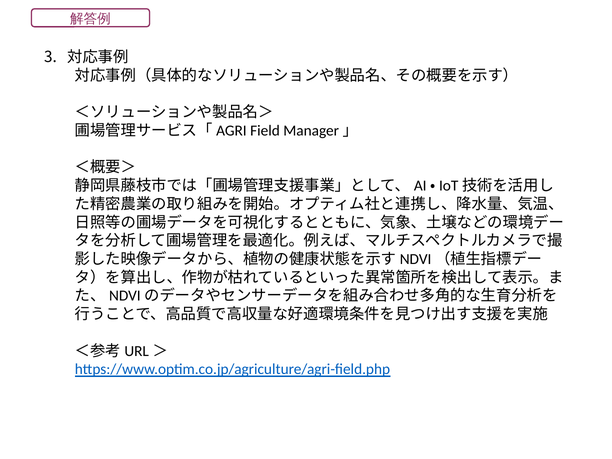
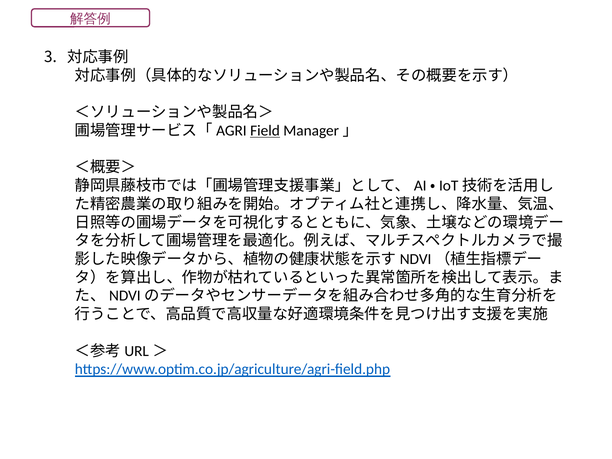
Field underline: none -> present (265, 131)
